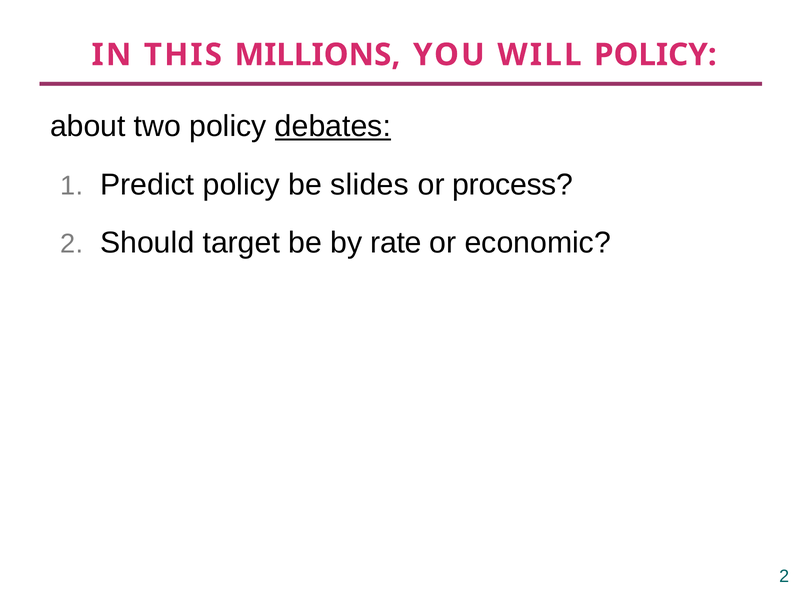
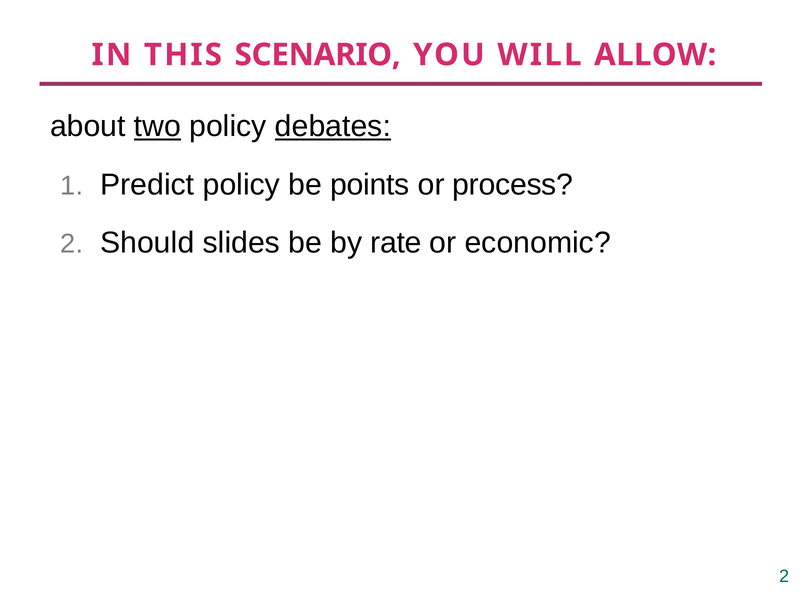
MILLIONS: MILLIONS -> SCENARIO (318, 55)
WILL POLICY: POLICY -> ALLOW (655, 55)
two underline: none -> present (157, 127)
slides: slides -> points (370, 185)
target: target -> slides (241, 243)
